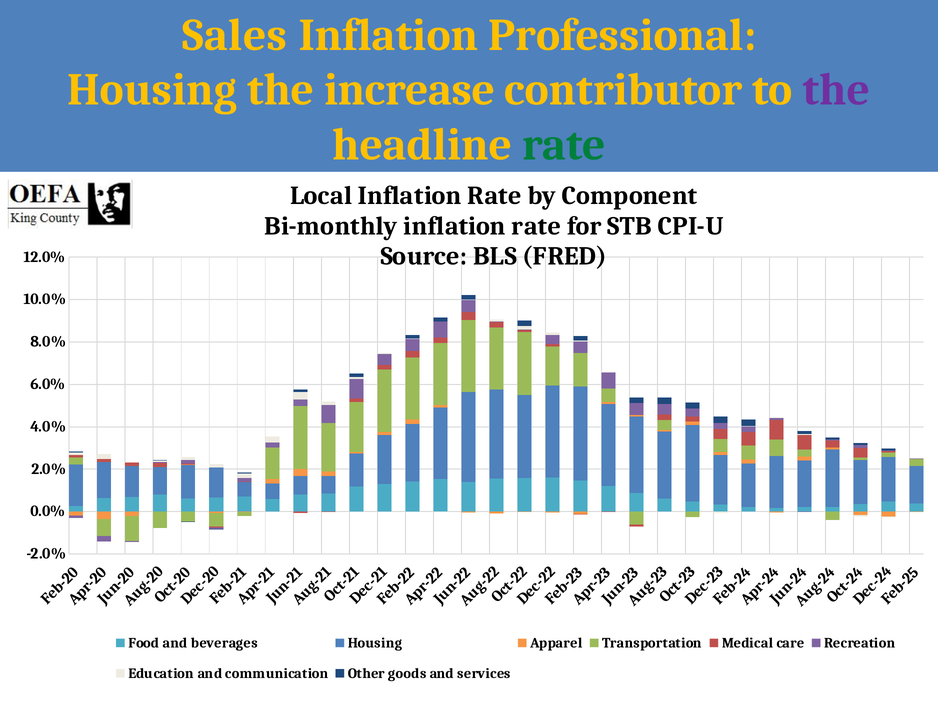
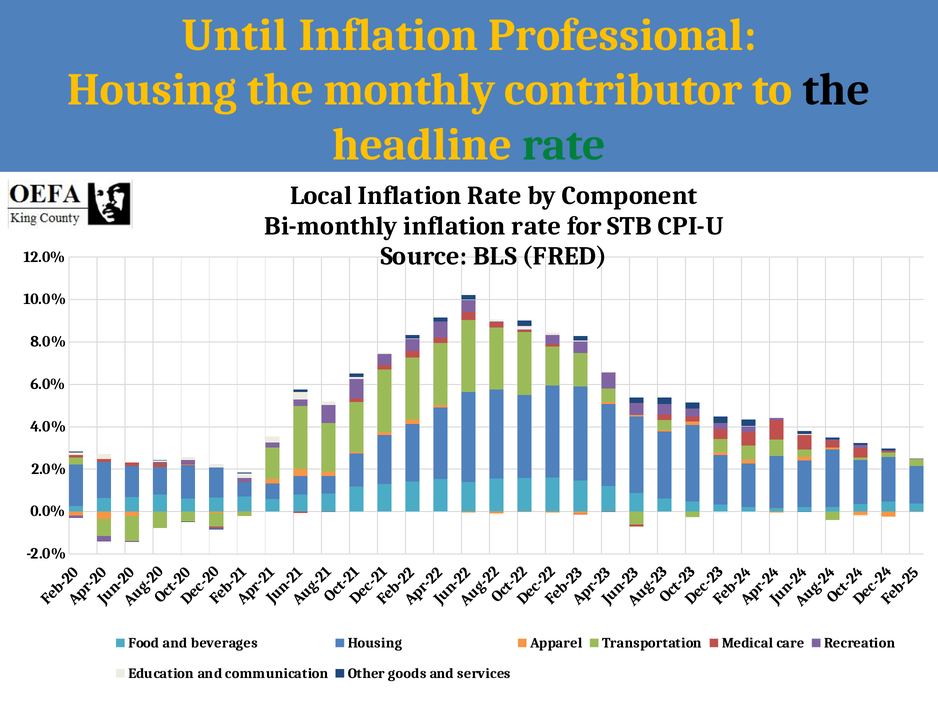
Sales: Sales -> Until (235, 35)
increase: increase -> monthly (410, 90)
the colour: purple -> black (836, 90)
